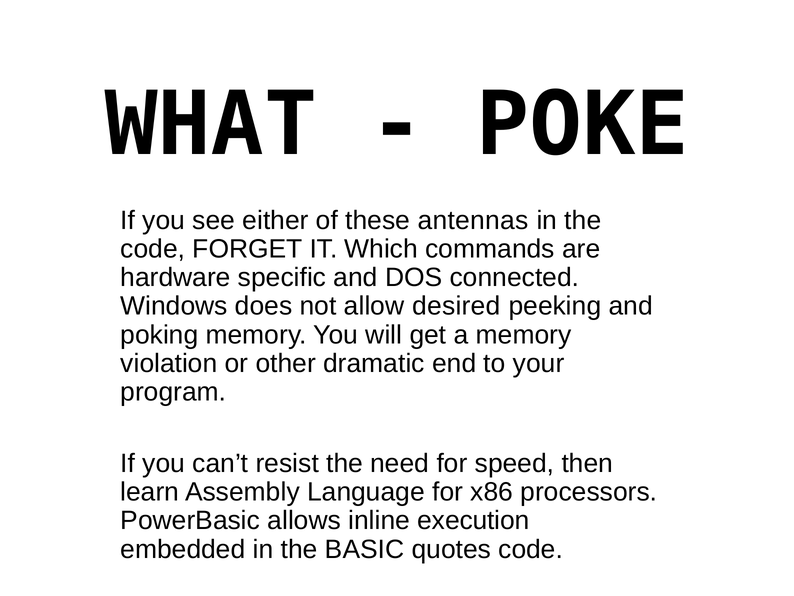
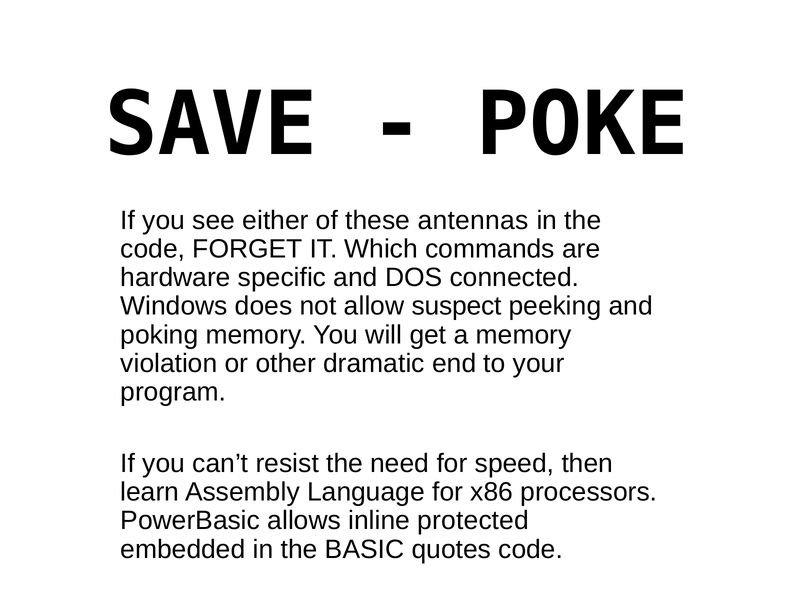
WHAT: WHAT -> SAVE (211, 125)
desired: desired -> suspect (457, 306)
execution: execution -> protected (473, 520)
